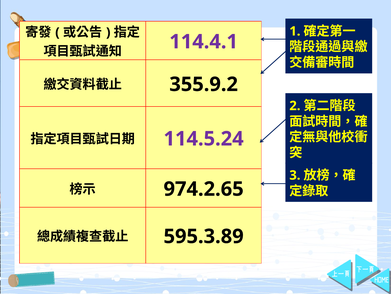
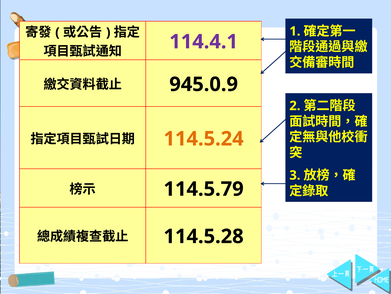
355.9.2: 355.9.2 -> 945.0.9 (204, 84)
114.5.24 colour: purple -> orange (204, 138)
974.2.65: 974.2.65 -> 114.5.79 (204, 189)
595.3.89: 595.3.89 -> 114.5.28 (204, 236)
